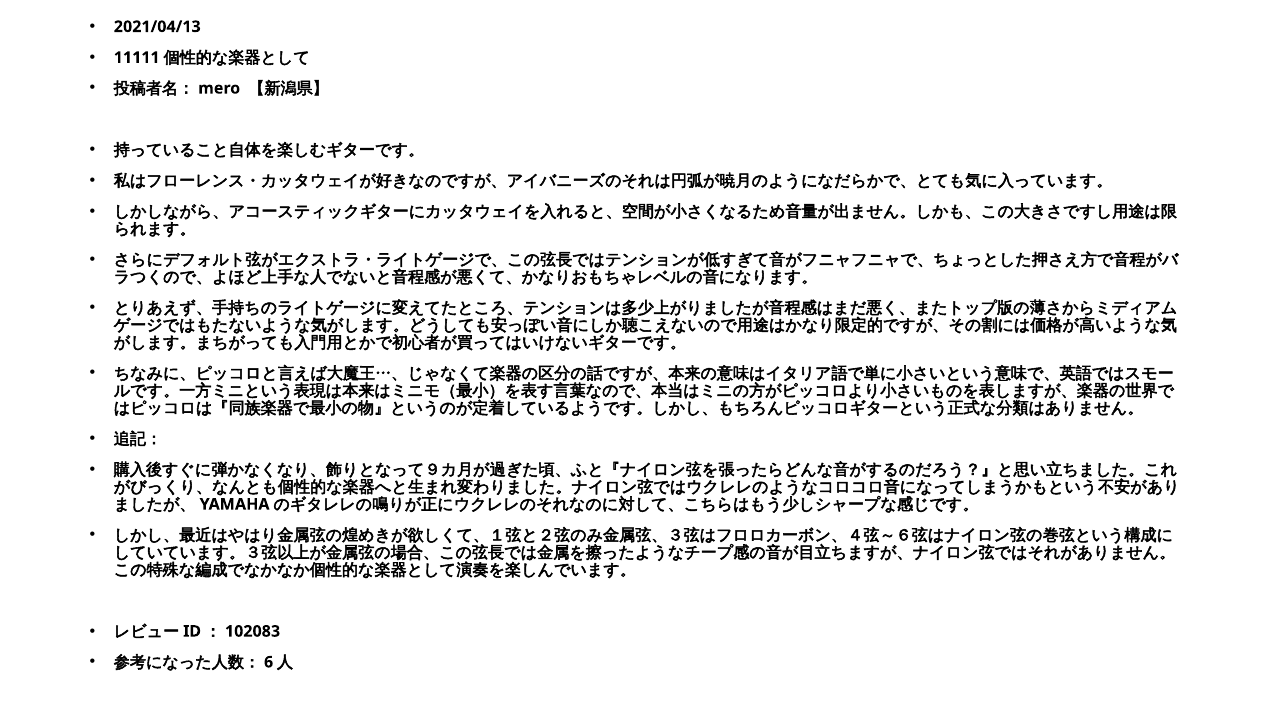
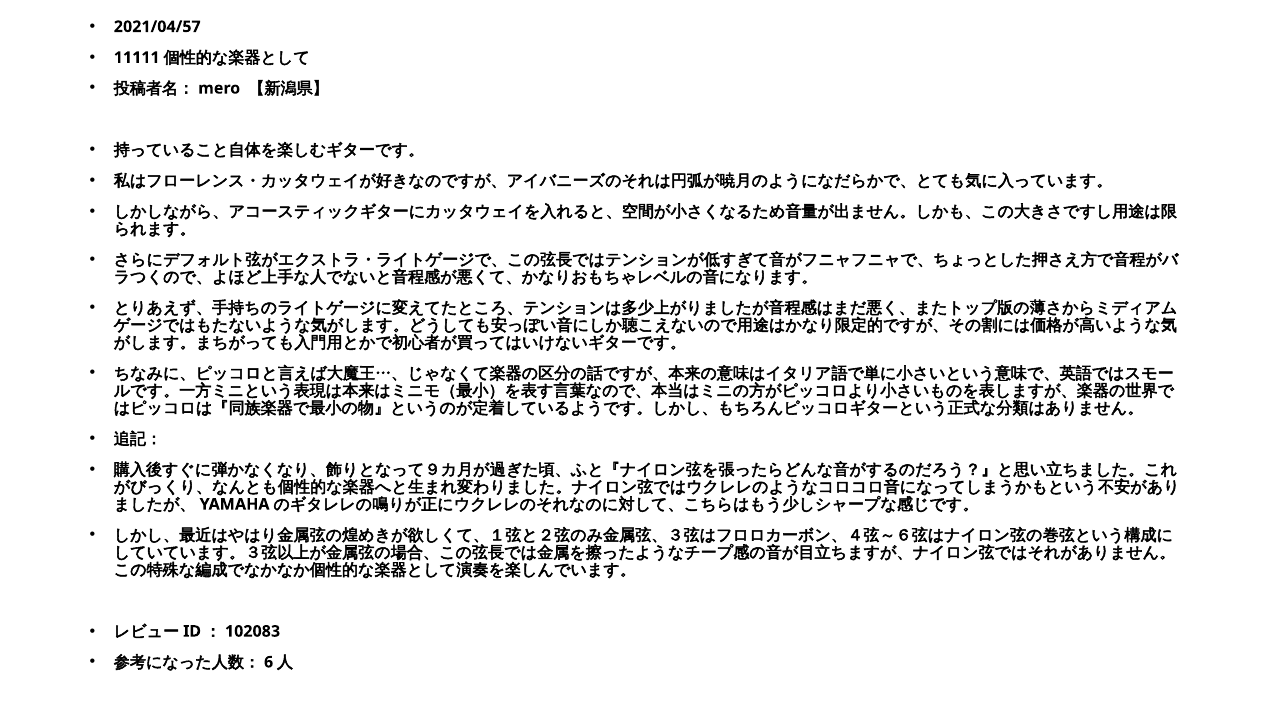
2021/04/13: 2021/04/13 -> 2021/04/57 (157, 27)
